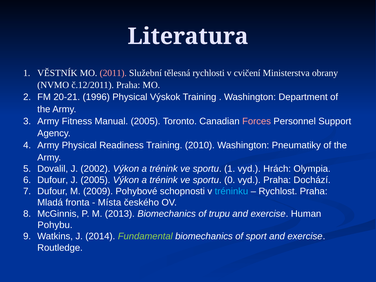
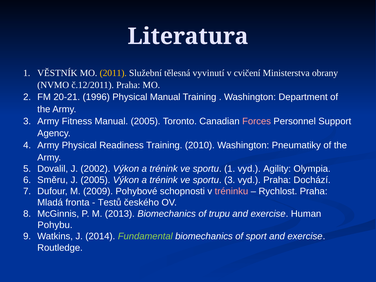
2011 colour: pink -> yellow (113, 73)
rychlosti: rychlosti -> vyvinutí (208, 73)
Physical Výskok: Výskok -> Manual (165, 97)
Hrách: Hrách -> Agility (277, 169)
Dufour: Dufour -> Směru (53, 180)
sportu 0: 0 -> 3 (230, 180)
tréninku colour: light blue -> pink (231, 191)
Místa: Místa -> Testů (110, 203)
